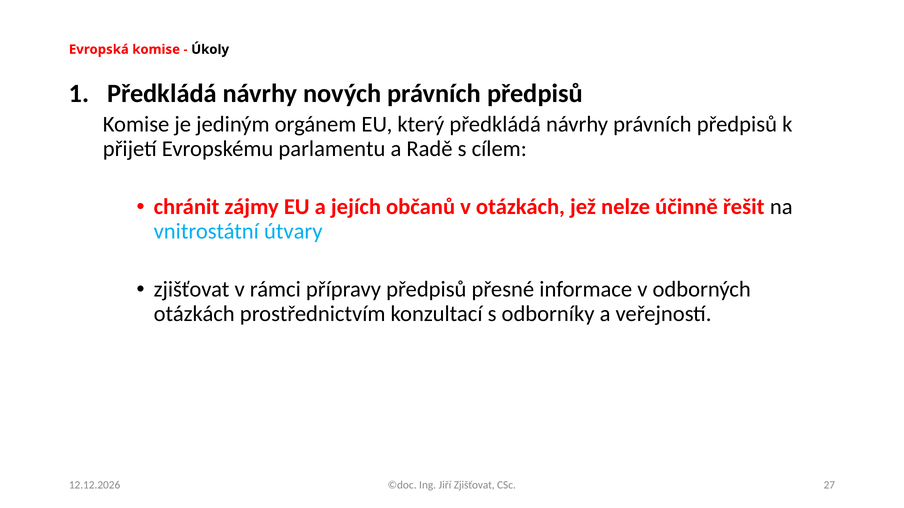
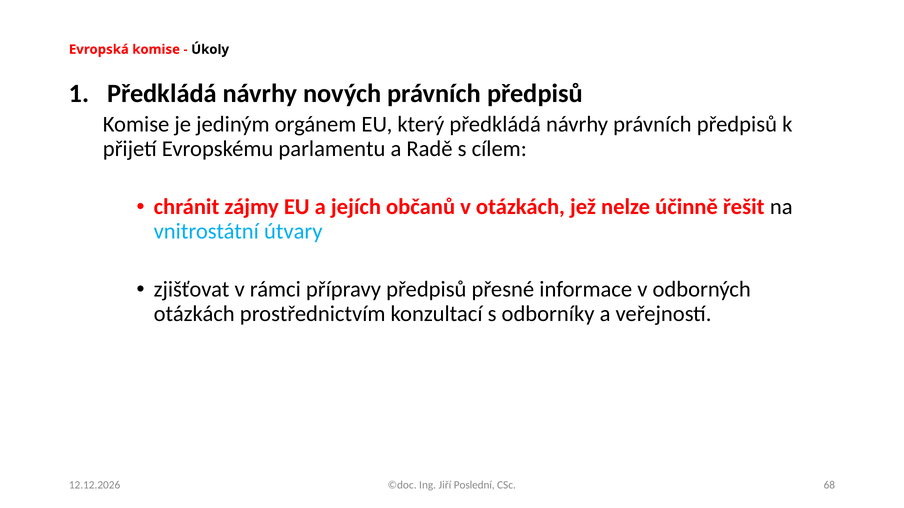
Jiří Zjišťovat: Zjišťovat -> Poslední (474, 485)
27: 27 -> 68 (829, 485)
